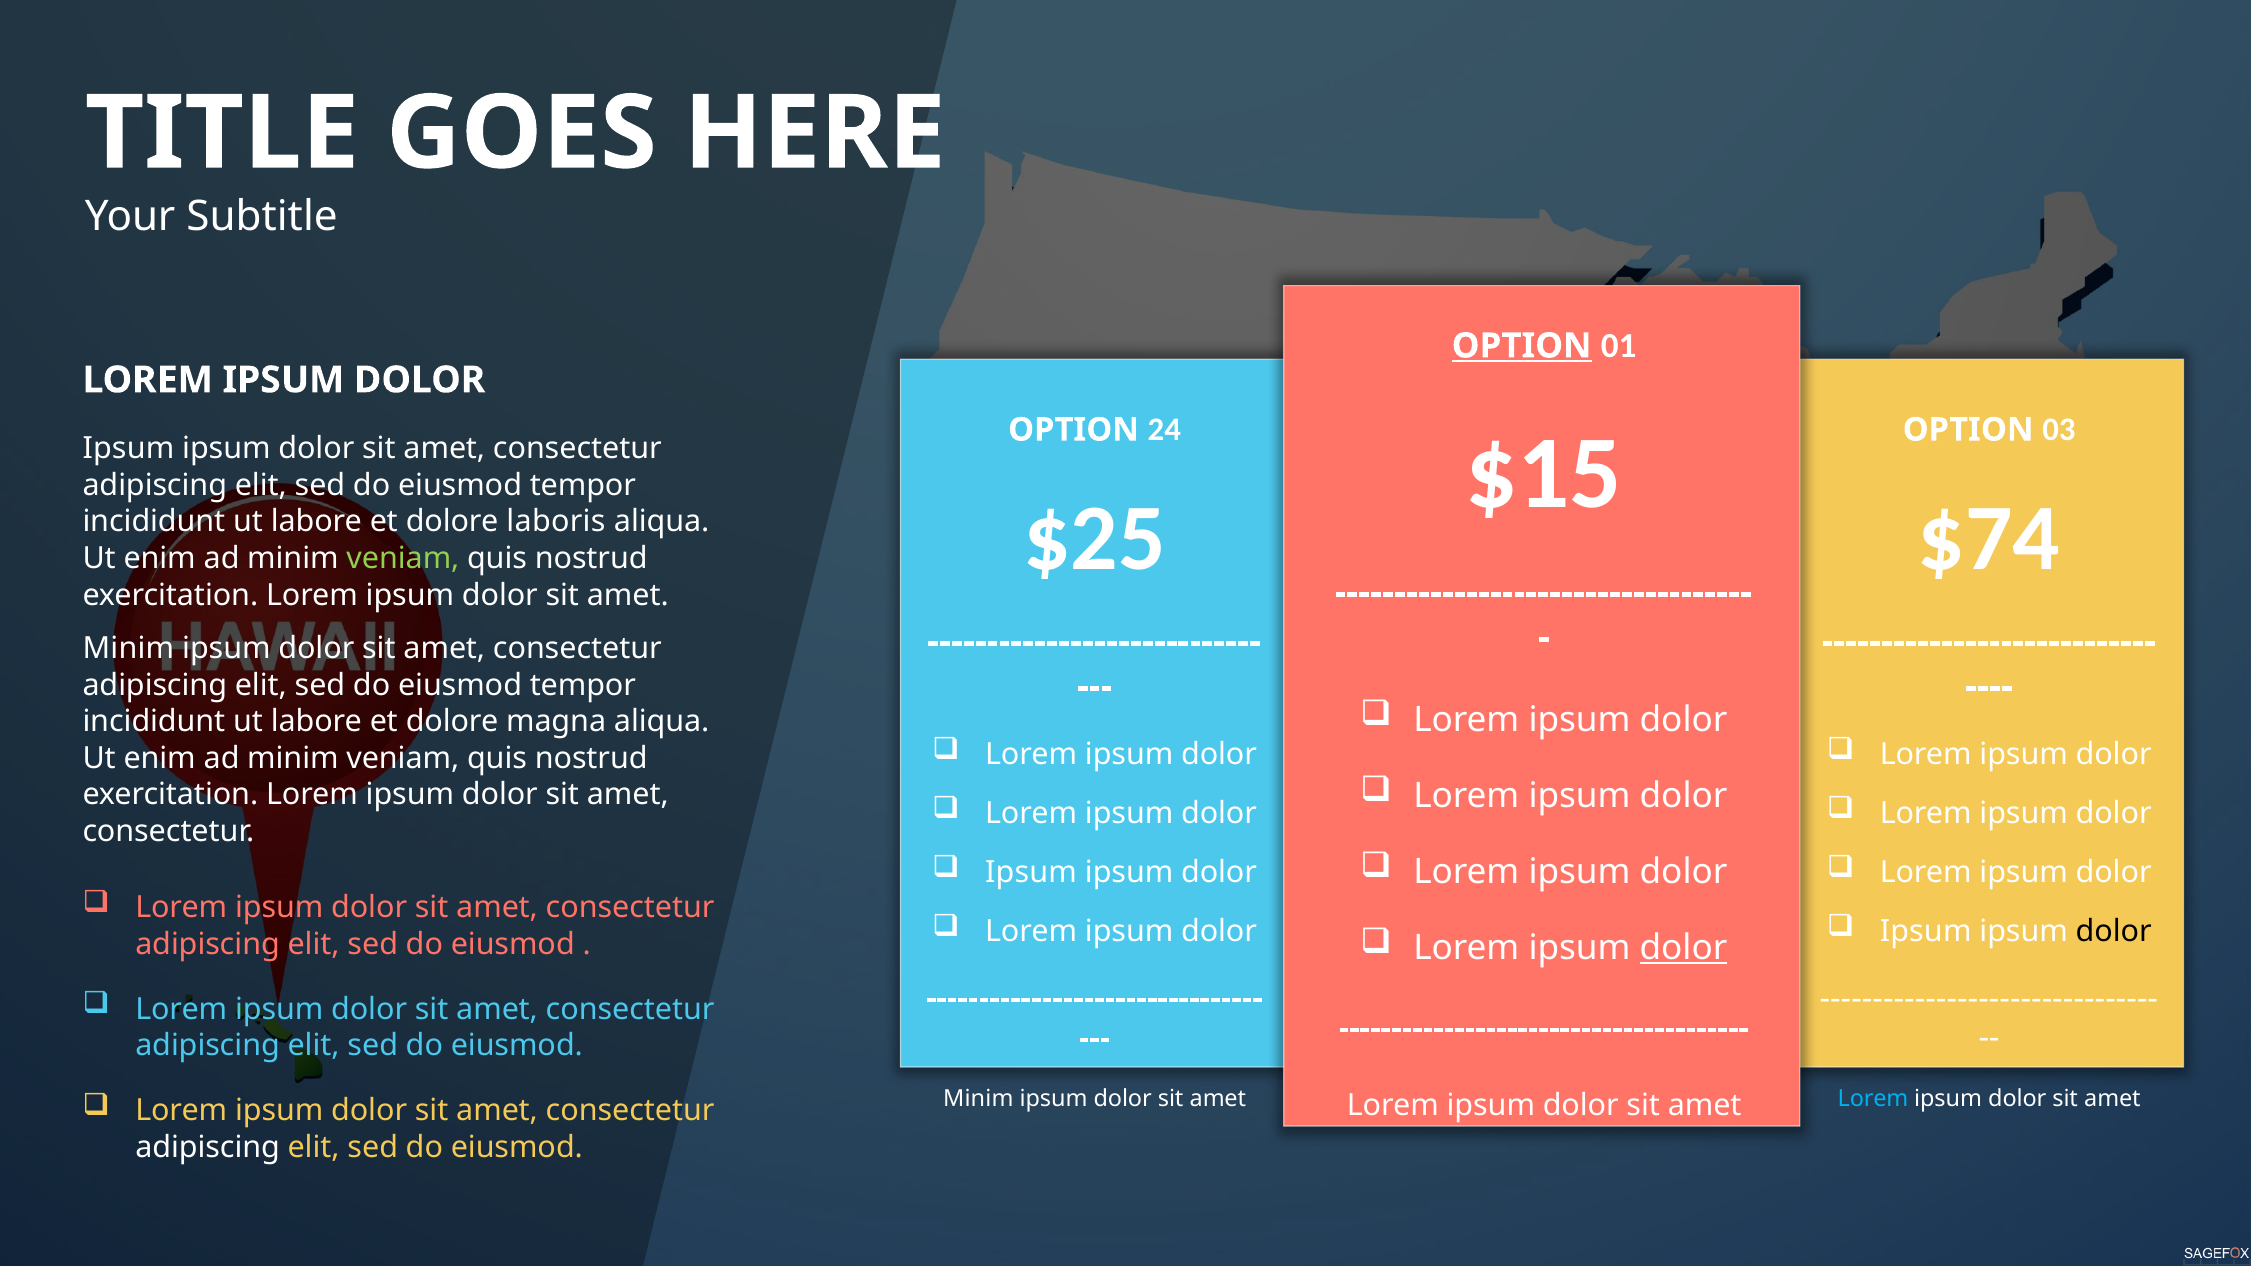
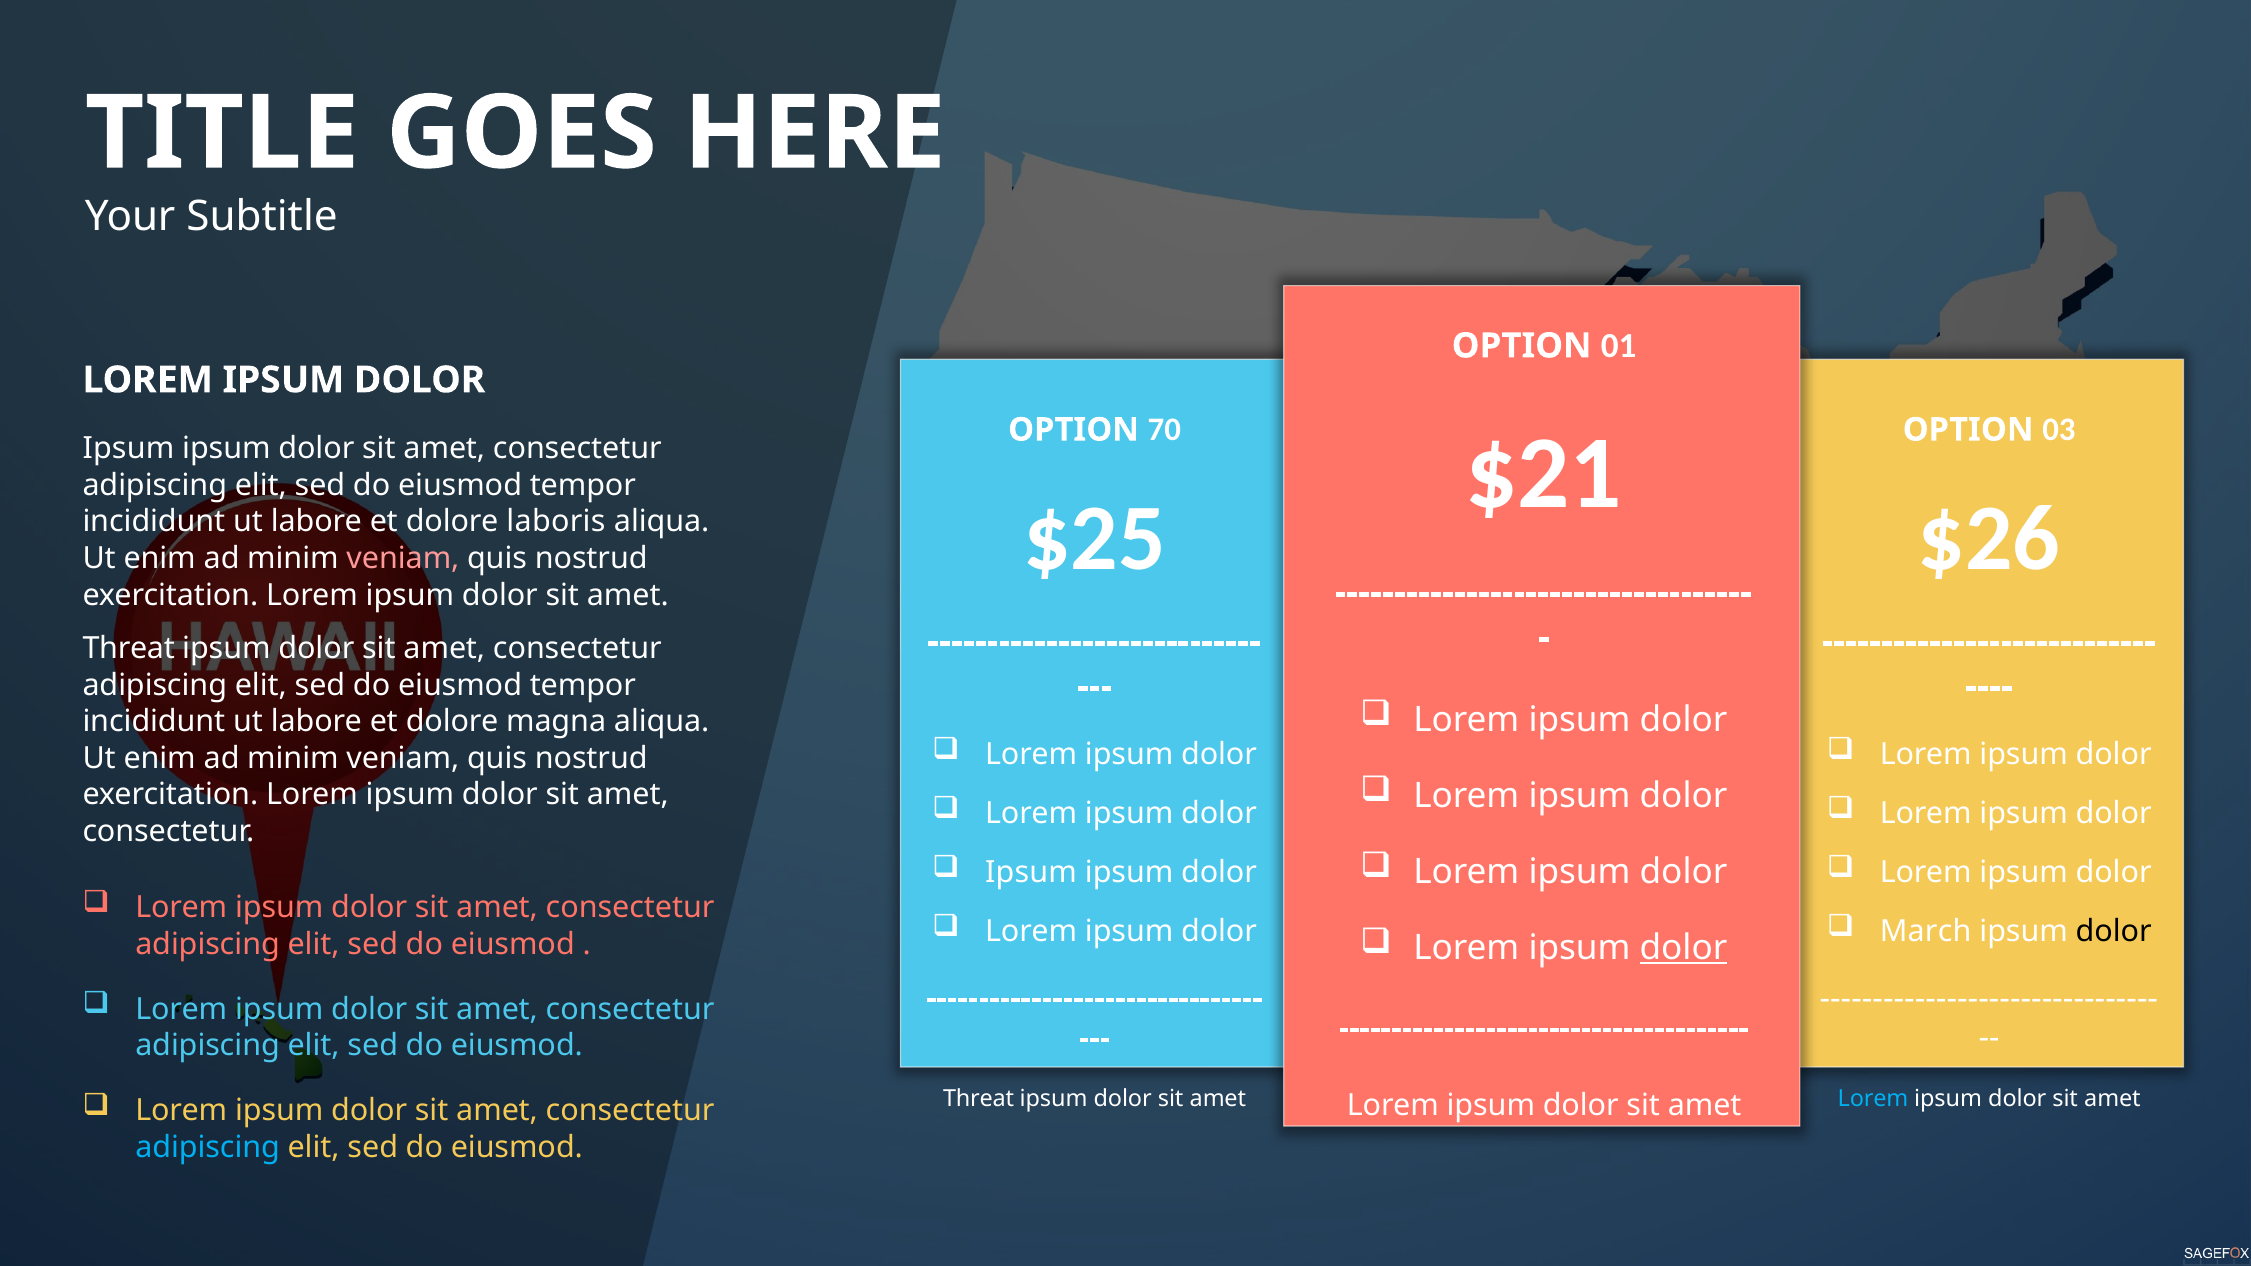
OPTION underline: present -> none (1522, 346)
24: 24 -> 70 (1164, 430)
$15: $15 -> $21 (1544, 473)
$74: $74 -> $26 (1989, 538)
veniam colour: light green -> pink (403, 558)
Minim: Minim -> Threat (129, 649)
Ipsum: Ipsum -> March (1926, 932)
Minim: Minim -> Threat (979, 1099)
adipiscing colour: white -> light blue (208, 1147)
